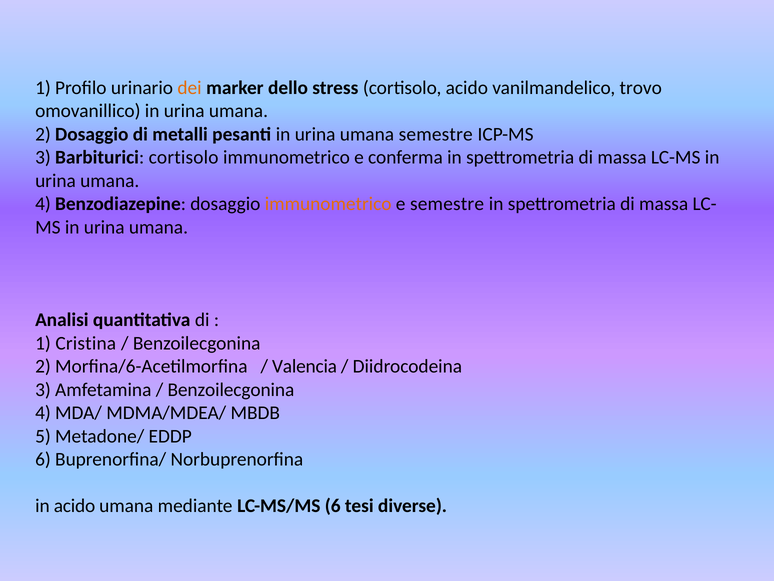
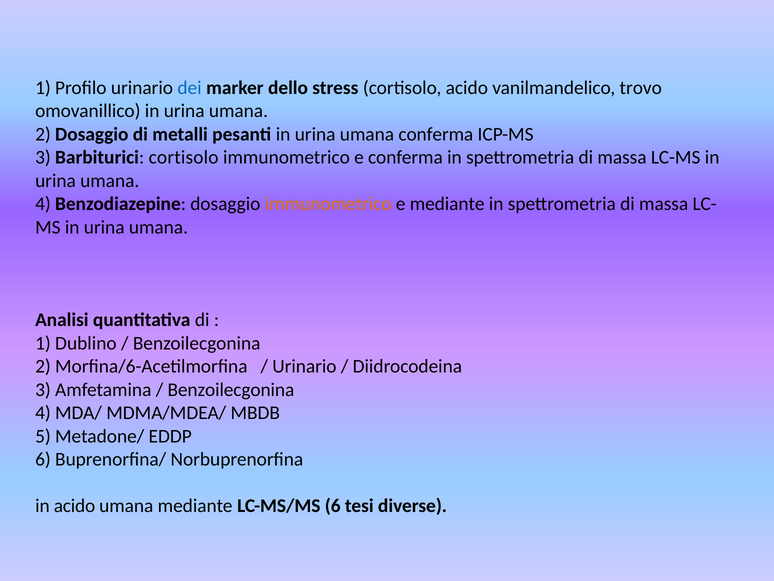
dei colour: orange -> blue (190, 88)
umana semestre: semestre -> conferma (436, 134)
e semestre: semestre -> mediante (447, 204)
Cristina: Cristina -> Dublino (86, 343)
Valencia: Valencia -> Urinario (304, 366)
